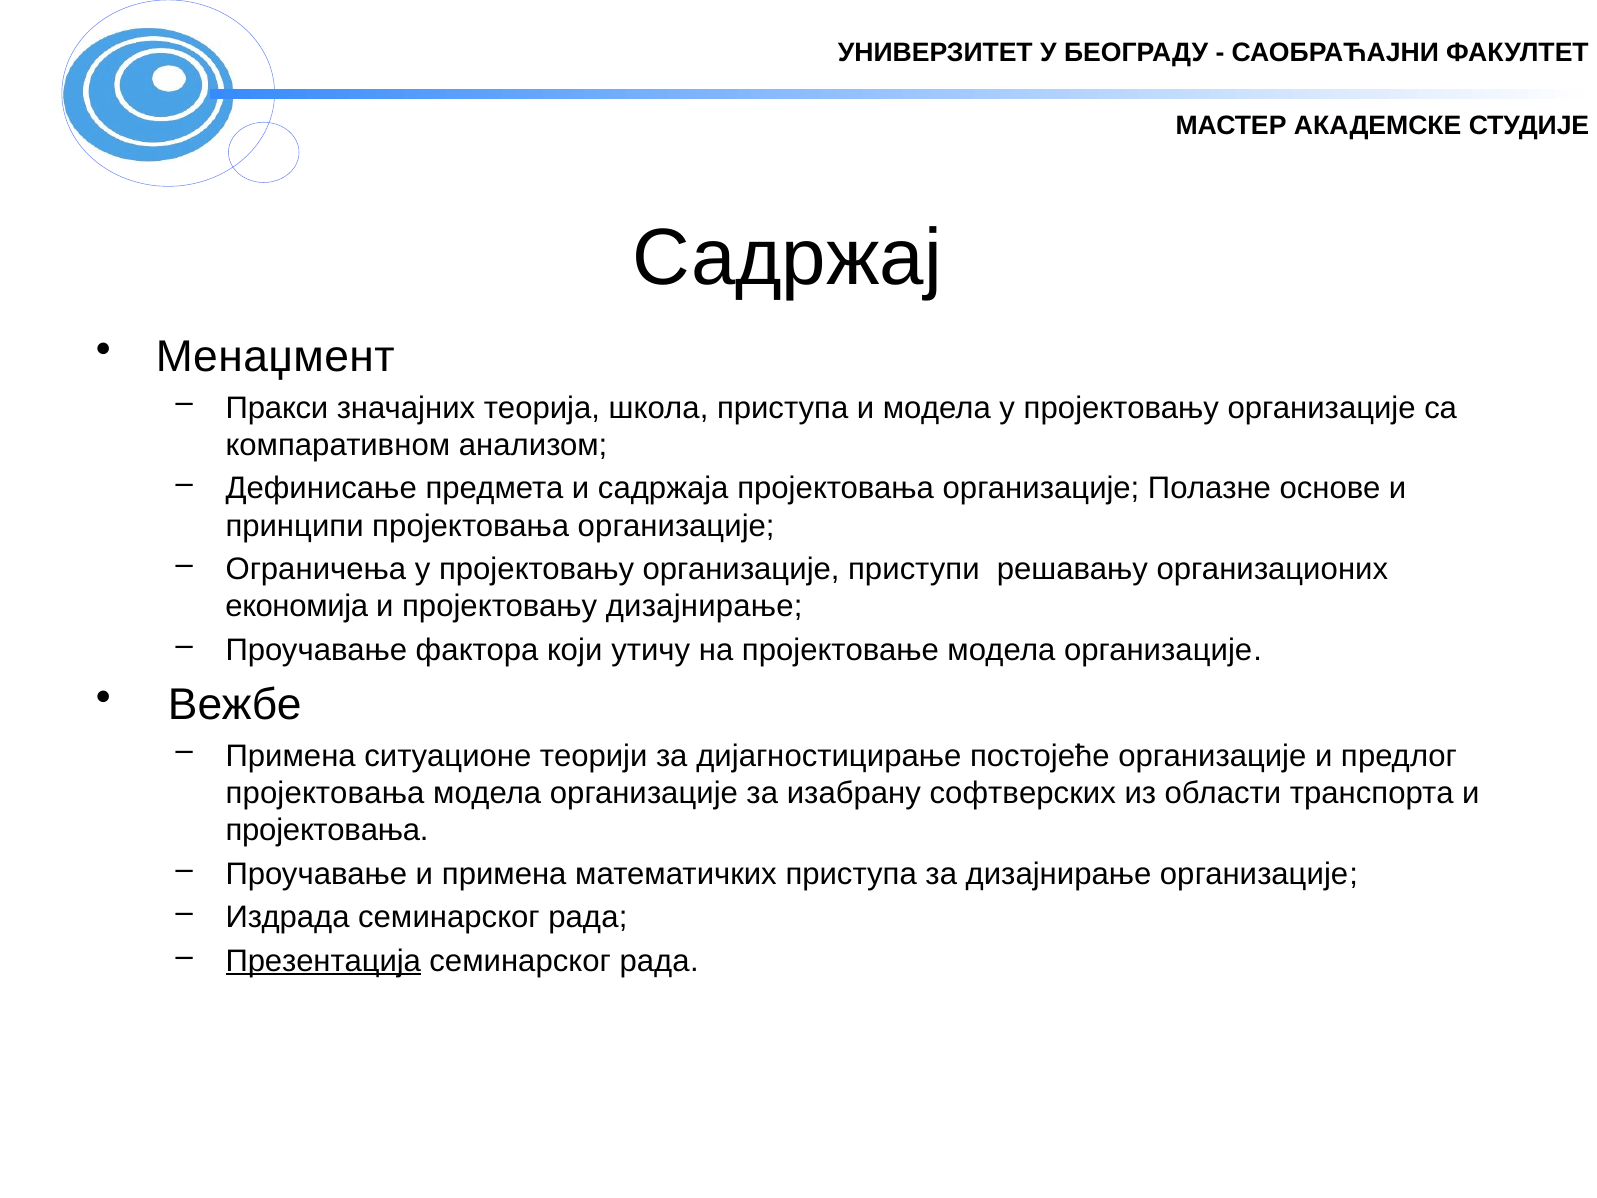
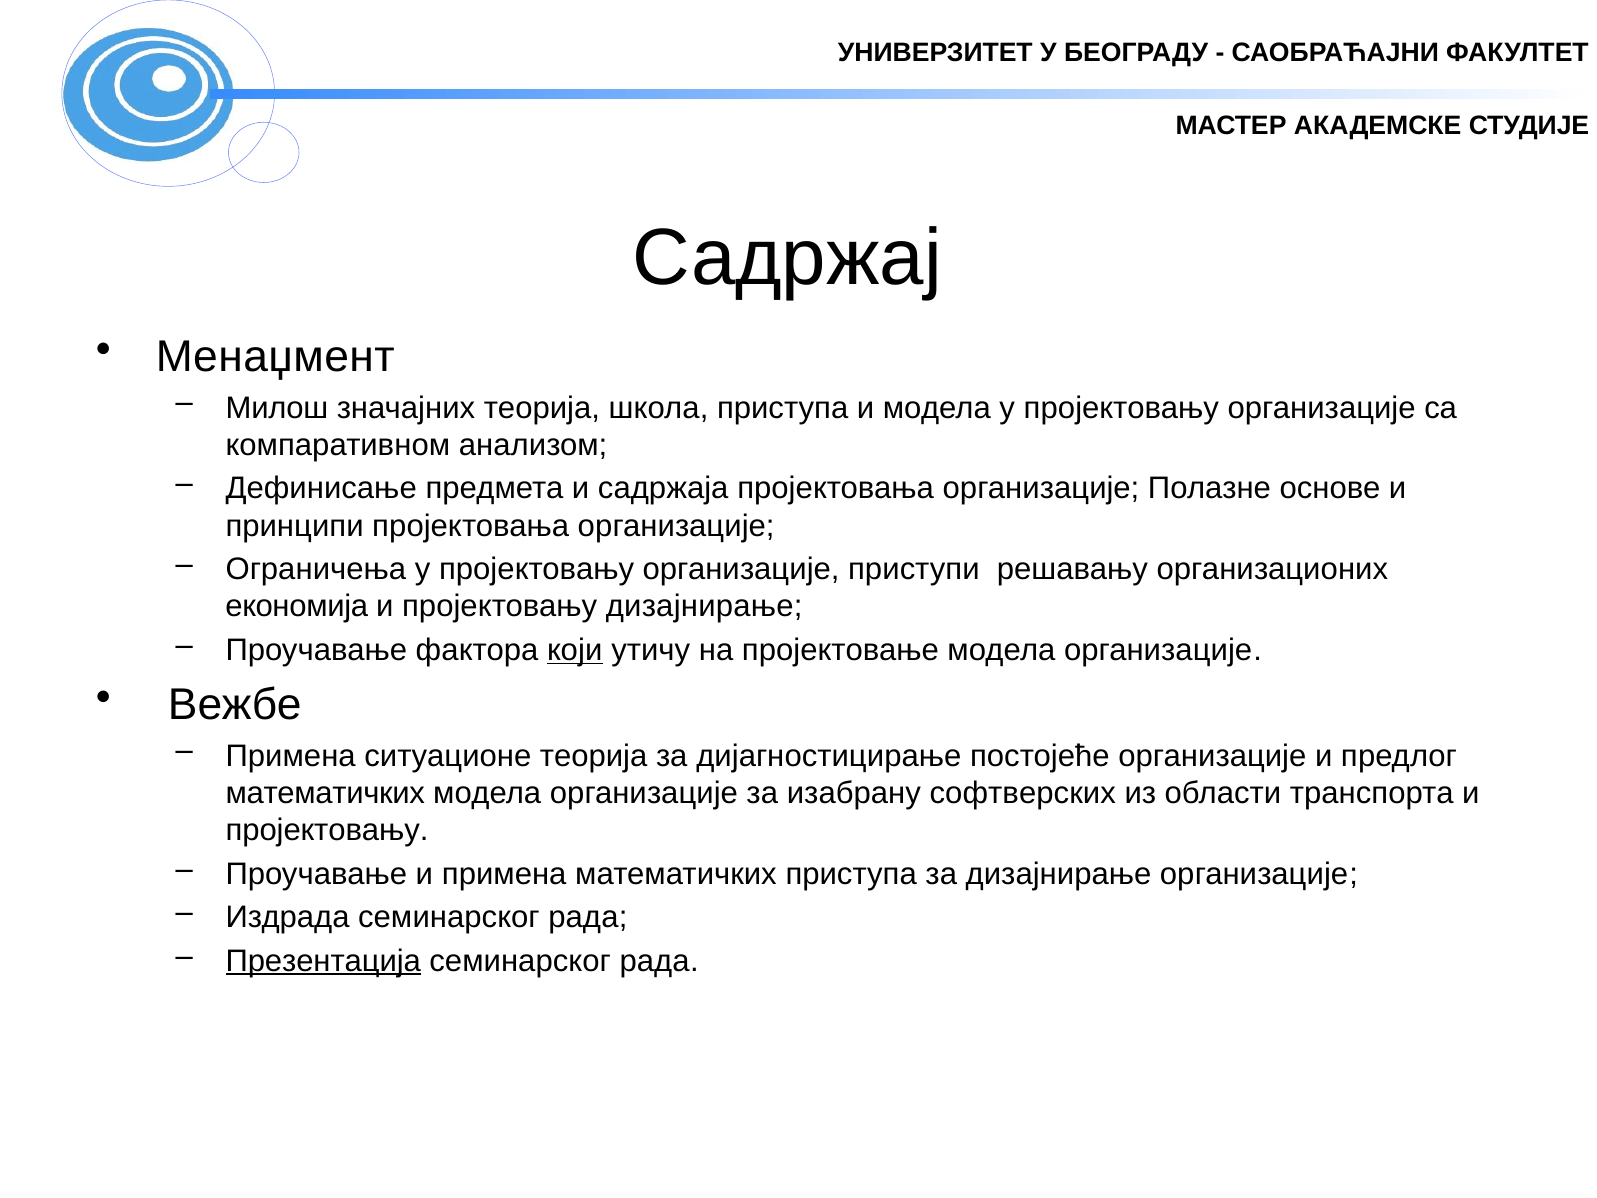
Пракси: Пракси -> Милош (277, 408)
који underline: none -> present (575, 650)
ситуационе теорији: теорији -> теорија (594, 756)
пројектовања: пројектовања -> математичких (325, 793)
пројектовања: пројектовања -> пројектовању (327, 830)
